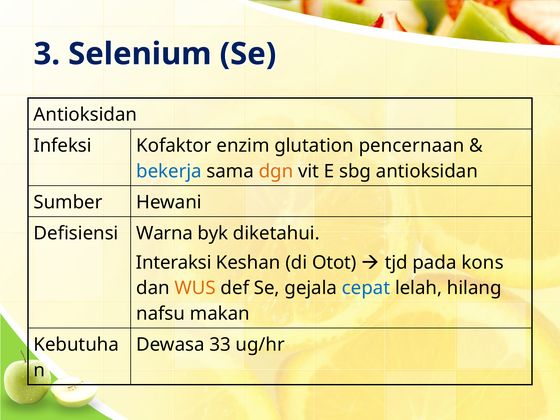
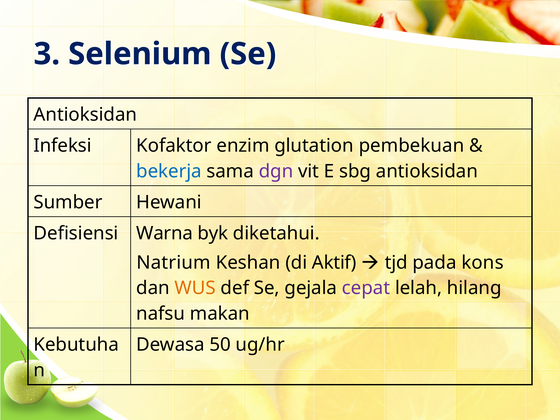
pencernaan: pencernaan -> pembekuan (412, 146)
dgn colour: orange -> purple (276, 171)
Interaksi: Interaksi -> Natrium (174, 263)
Otot: Otot -> Aktif (334, 263)
cepat colour: blue -> purple (366, 288)
33: 33 -> 50 (220, 345)
